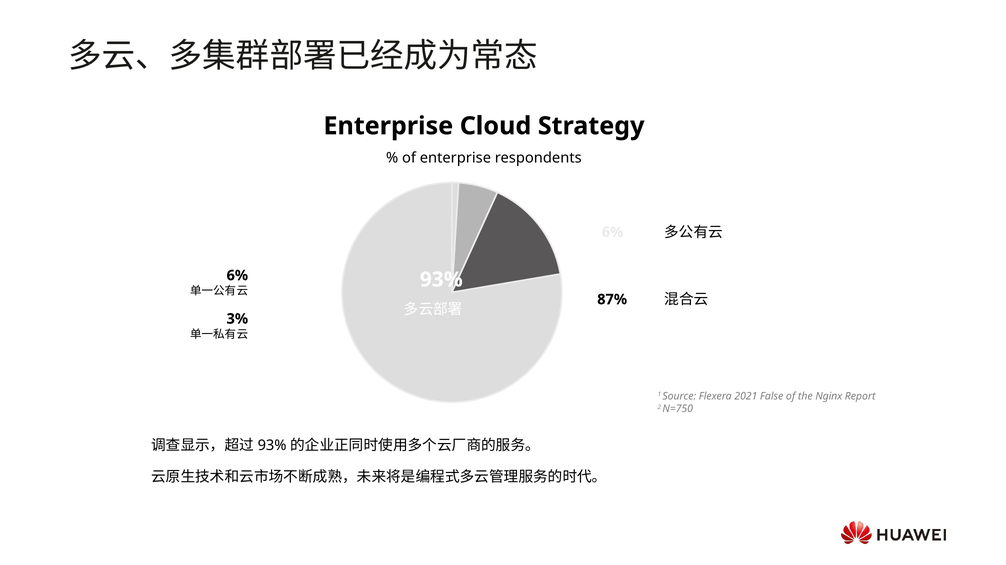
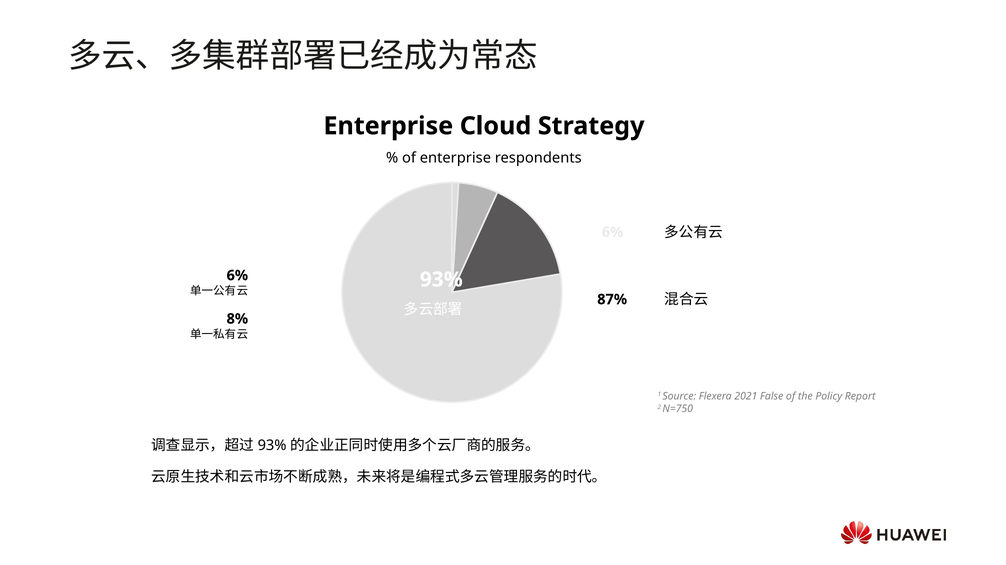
3%: 3% -> 8% (237, 319)
Nginx: Nginx -> Policy (829, 397)
